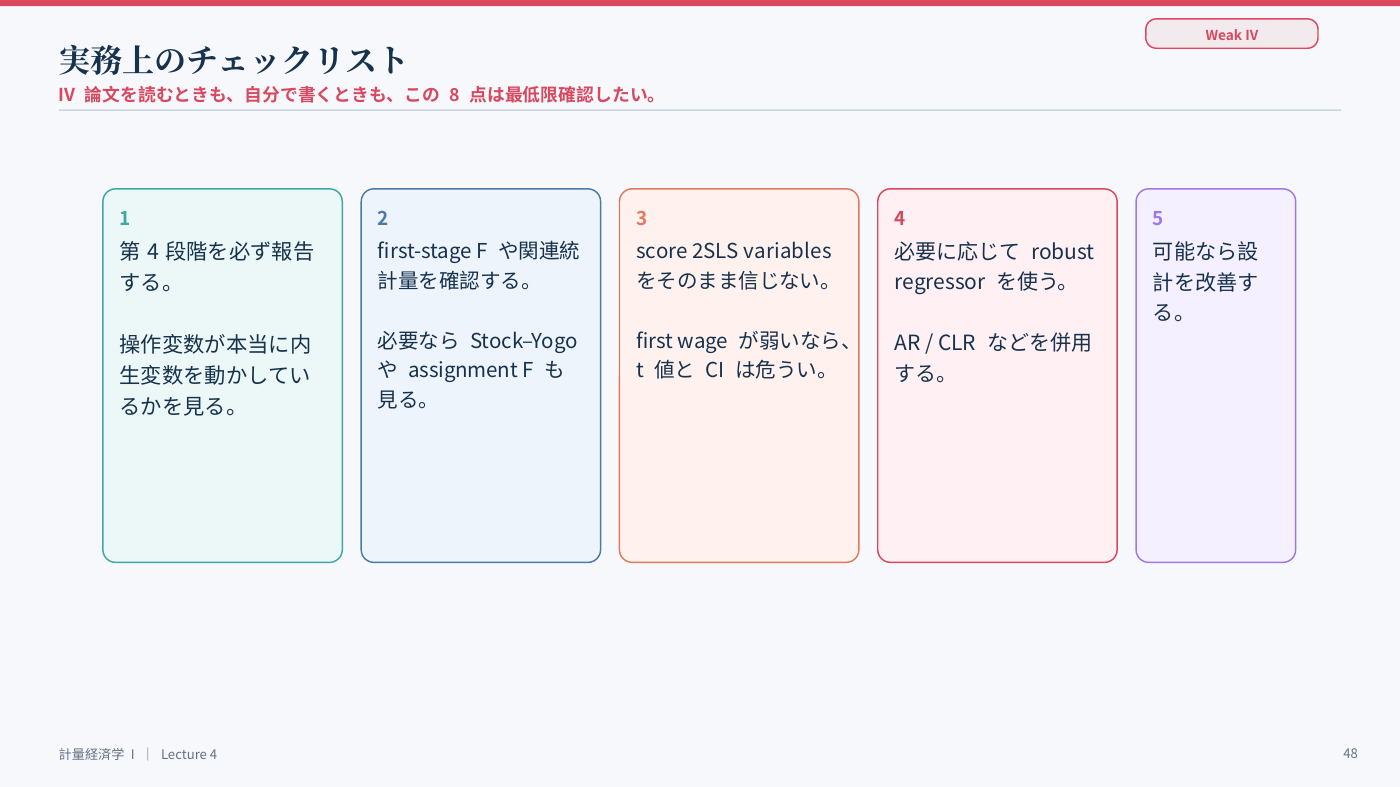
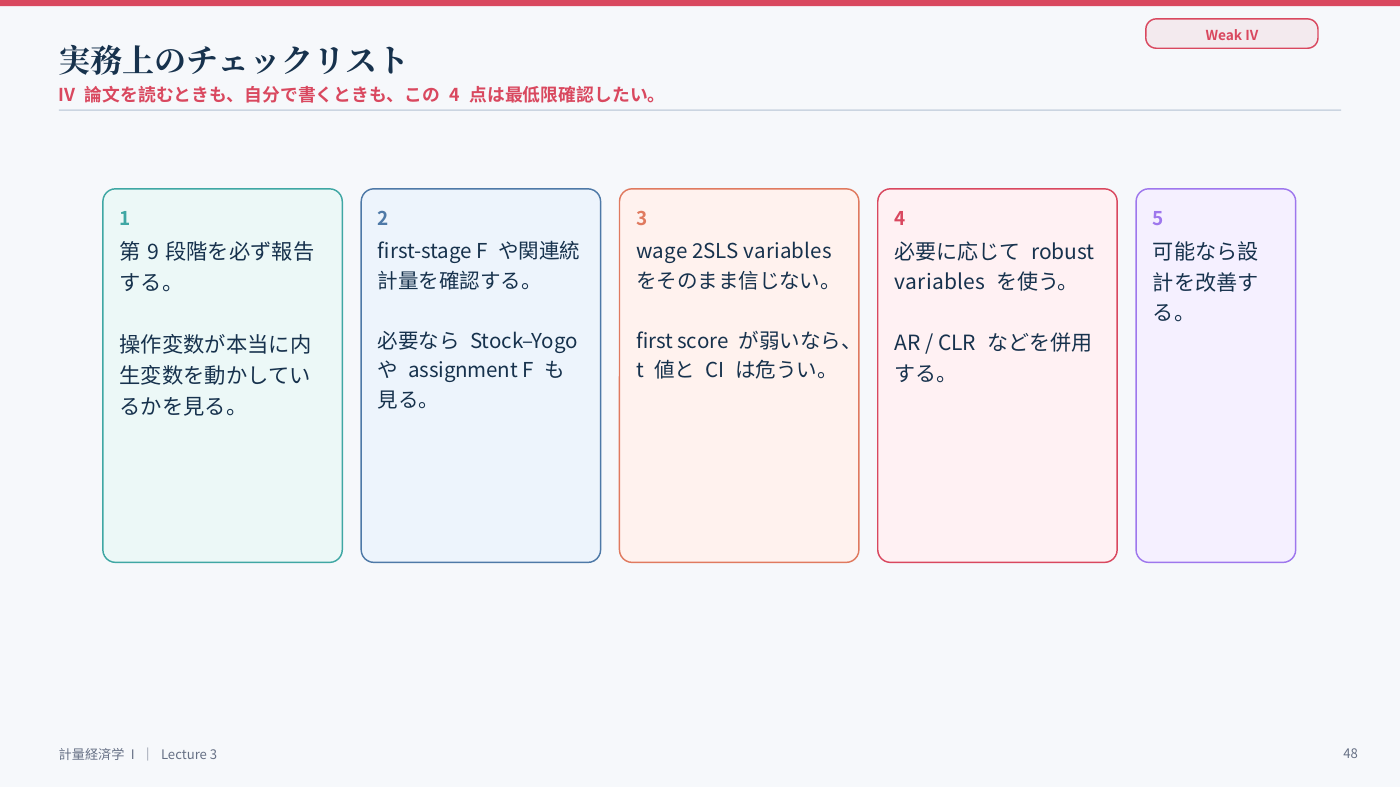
8: 8 -> 4 (455, 95)
score: score -> wage (662, 252)
4: 4 -> 9 (153, 253)
regressor: regressor -> variables (940, 283)
wage: wage -> score (703, 342)
Lecture 4: 4 -> 3 (214, 756)
